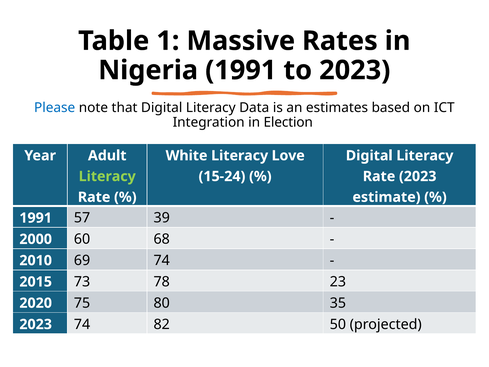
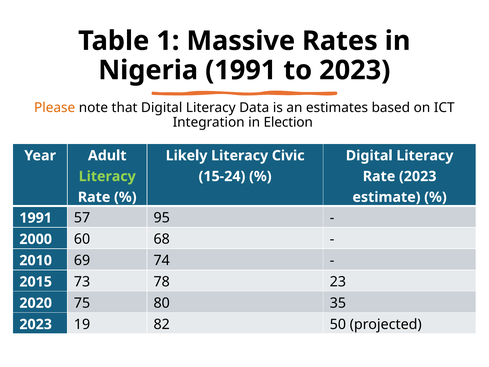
Please colour: blue -> orange (55, 108)
White: White -> Likely (187, 156)
Love: Love -> Civic (288, 156)
39: 39 -> 95 (162, 218)
2023 74: 74 -> 19 (82, 324)
